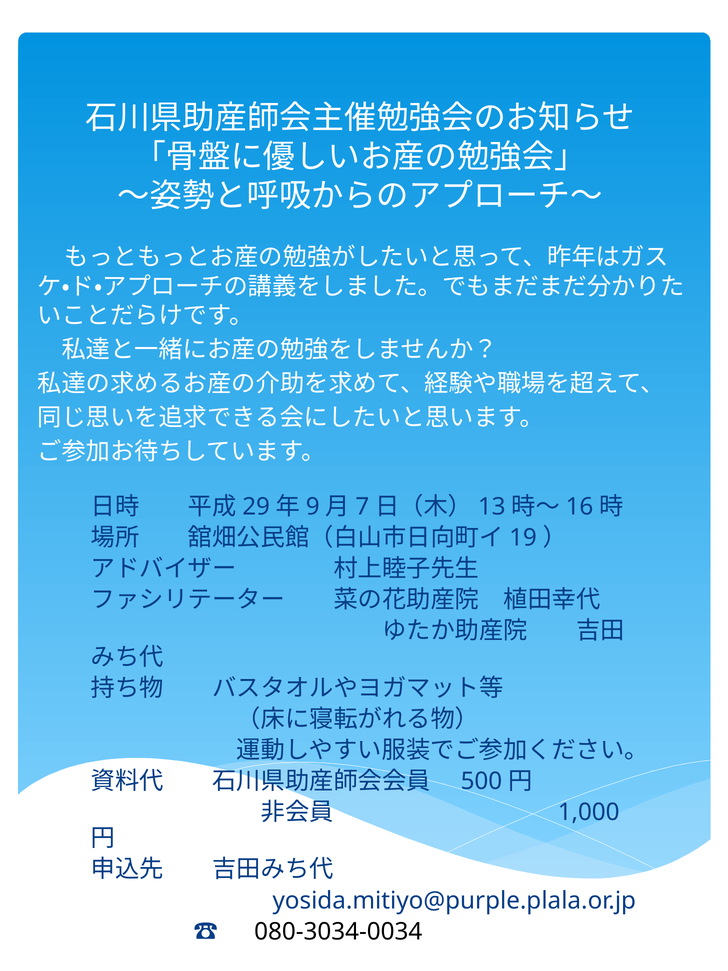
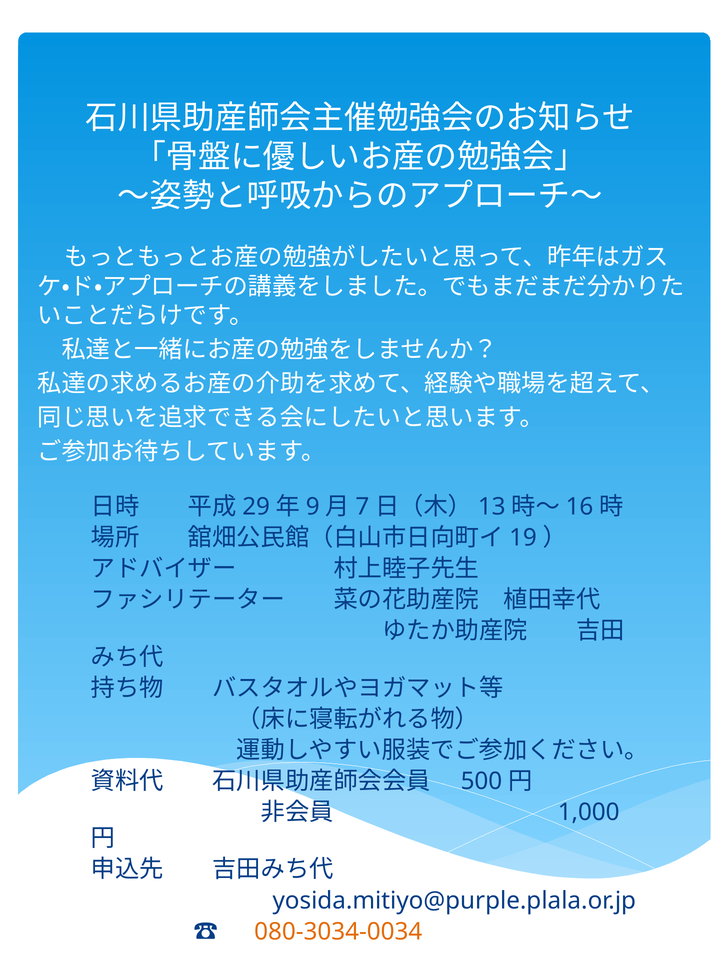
080-3034-0034 colour: black -> orange (338, 931)
